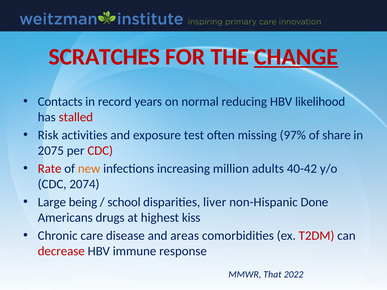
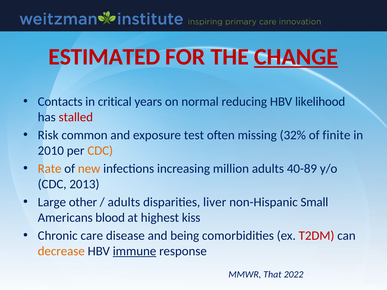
SCRATCHES: SCRATCHES -> ESTIMATED (104, 57)
record: record -> critical (115, 102)
activities: activities -> common (85, 135)
97%: 97% -> 32% (293, 135)
share: share -> finite (336, 135)
2075: 2075 -> 2010 (51, 151)
CDC colour: red -> orange (100, 151)
Rate colour: red -> orange (50, 169)
40-42: 40-42 -> 40-89 (302, 169)
2074: 2074 -> 2013 (84, 184)
being: being -> other (83, 202)
school: school -> adults (124, 202)
Done: Done -> Small (314, 202)
drugs: drugs -> blood (110, 218)
areas: areas -> being (185, 236)
decrease colour: red -> orange (61, 251)
immune underline: none -> present (135, 251)
